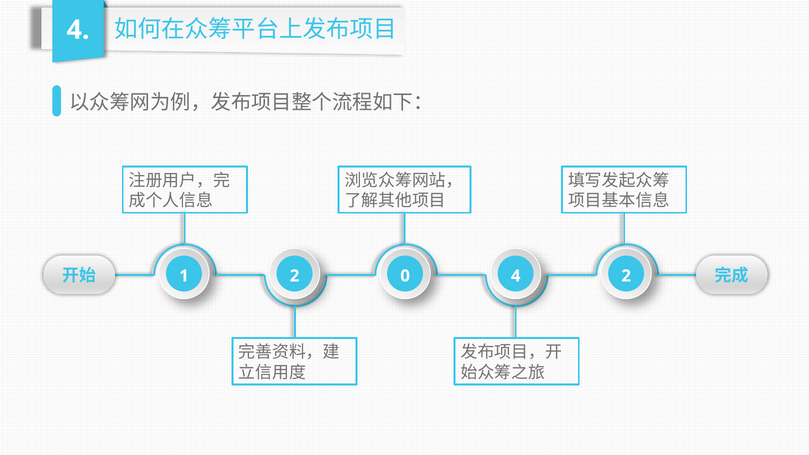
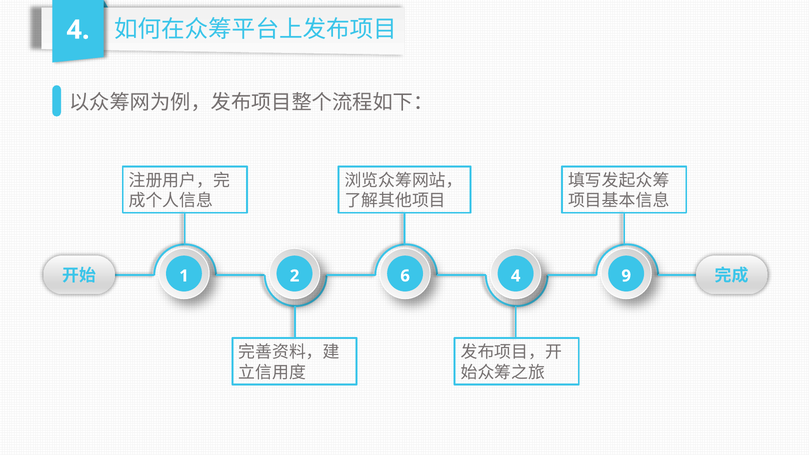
0: 0 -> 6 (405, 276)
4 2: 2 -> 9 (626, 276)
